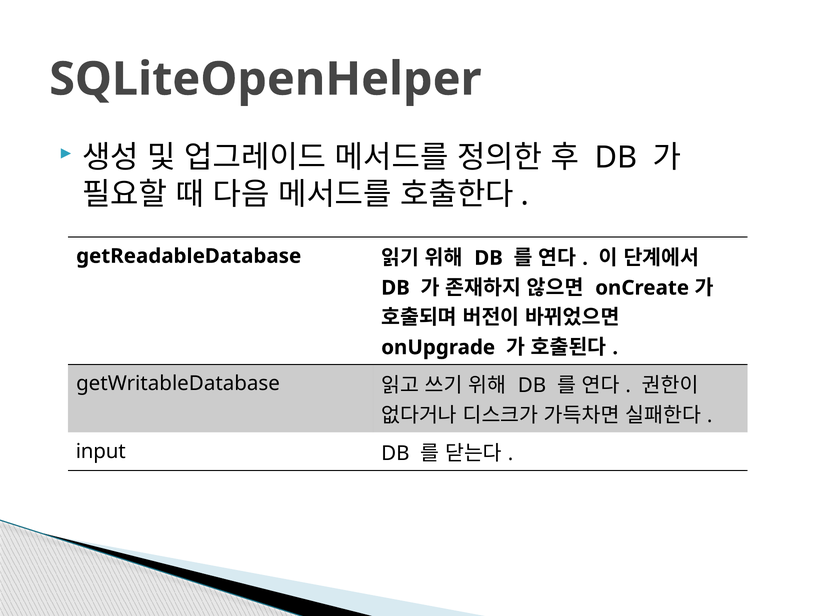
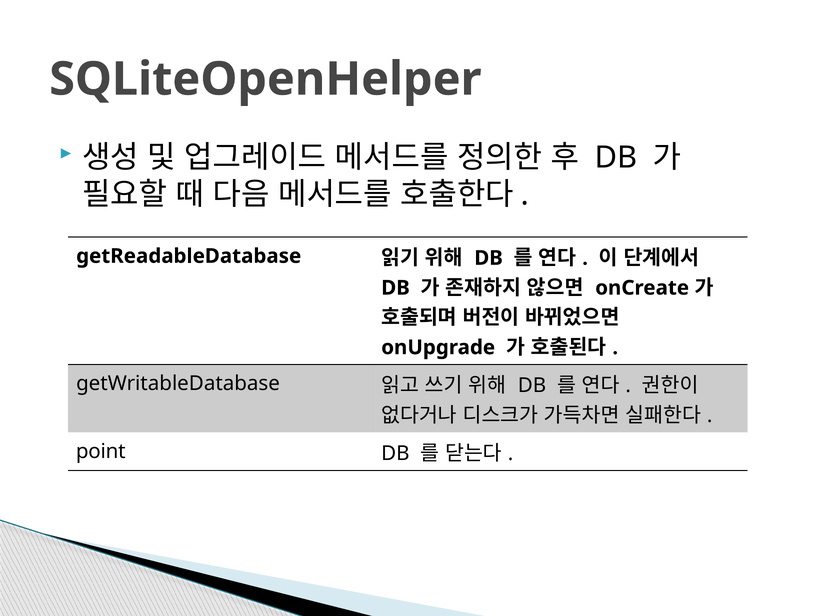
input: input -> point (101, 452)
